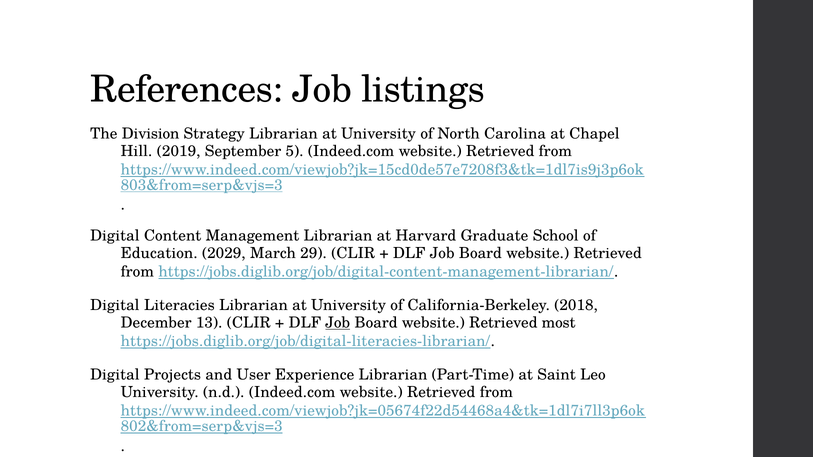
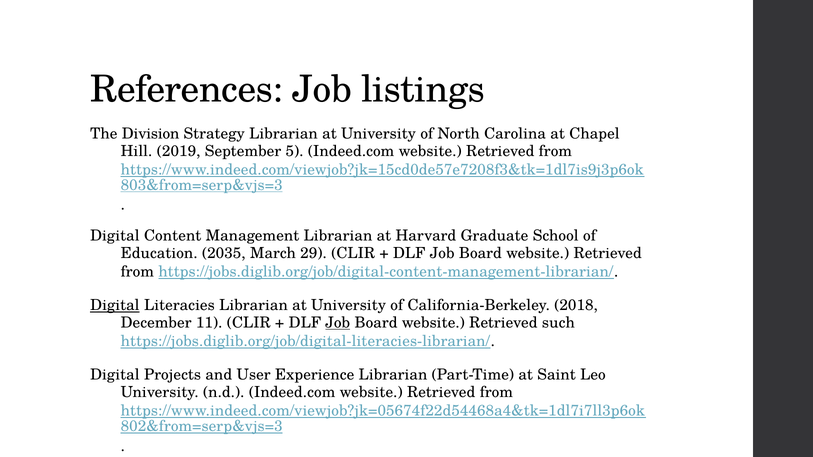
2029: 2029 -> 2035 (224, 253)
Digital underline: none -> present (115, 306)
13: 13 -> 11 (209, 323)
most: most -> such (558, 323)
